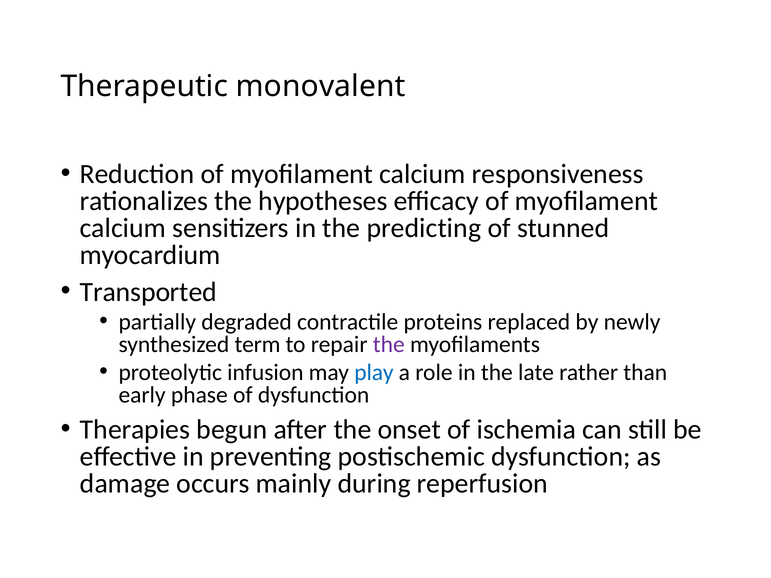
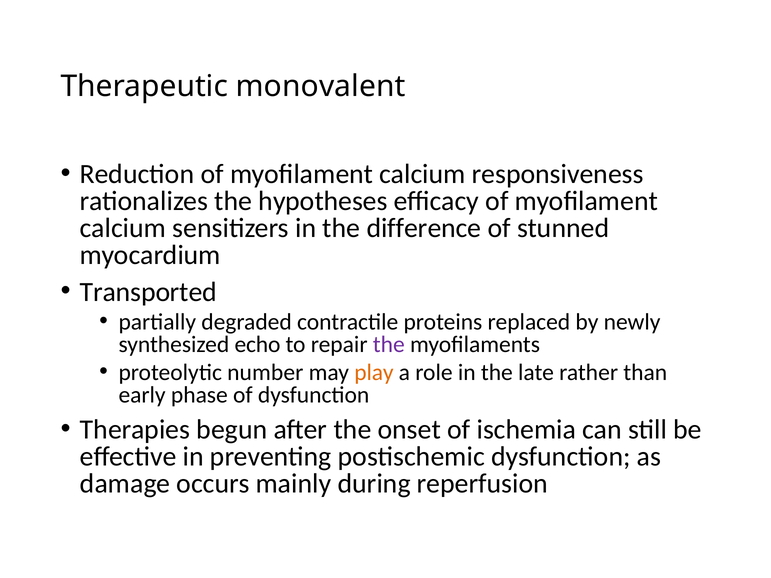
predicting: predicting -> difference (424, 228)
term: term -> echo (258, 345)
infusion: infusion -> number (265, 372)
play colour: blue -> orange (374, 372)
